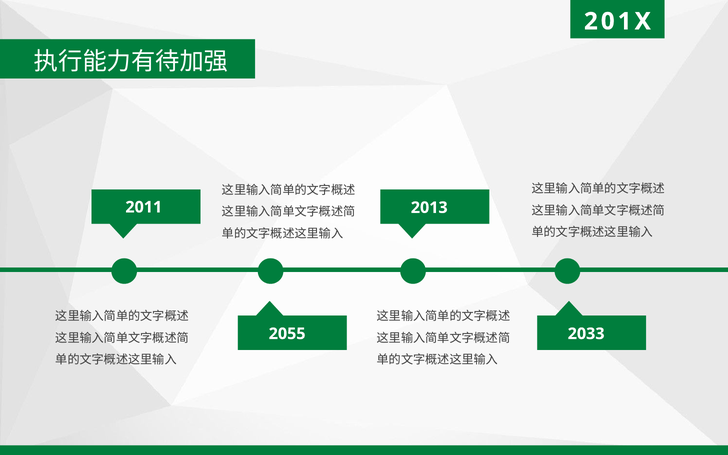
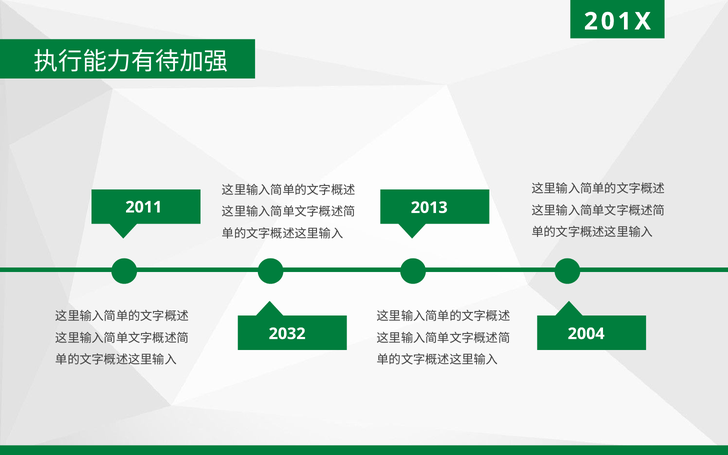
2055: 2055 -> 2032 (287, 334)
2033: 2033 -> 2004 (586, 334)
